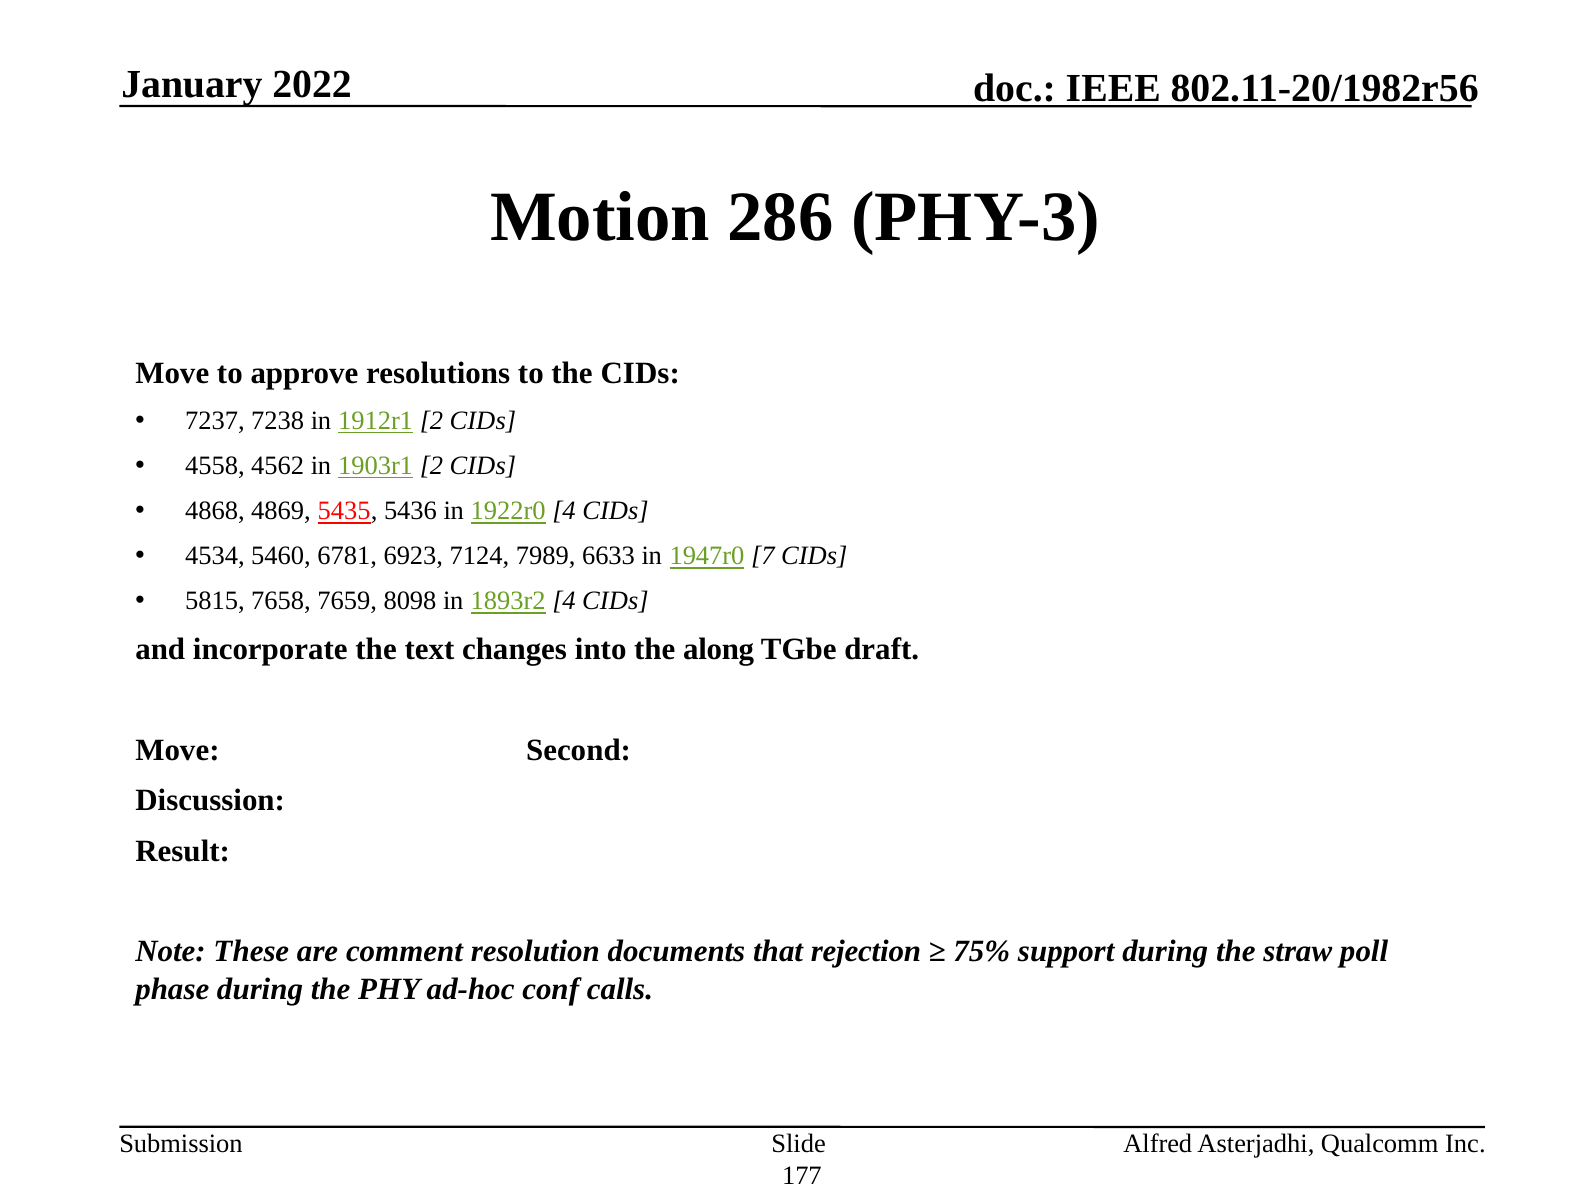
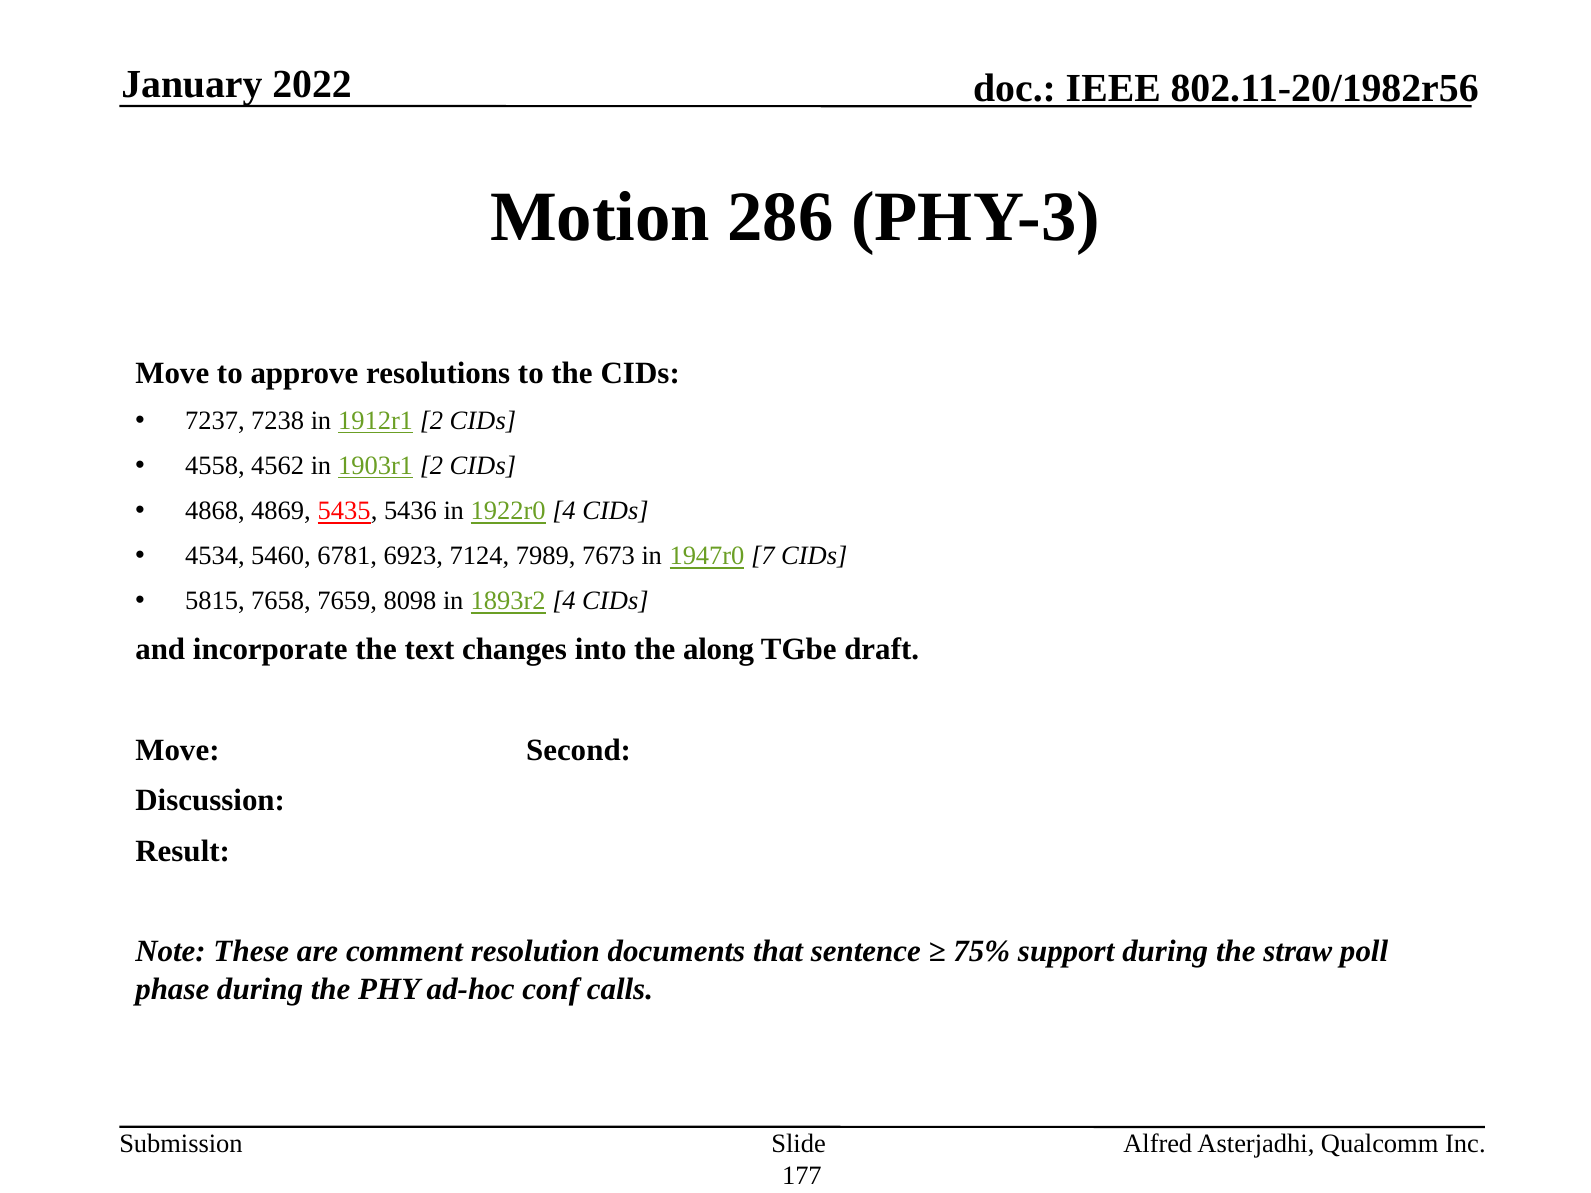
6633: 6633 -> 7673 (608, 556)
rejection: rejection -> sentence (866, 952)
